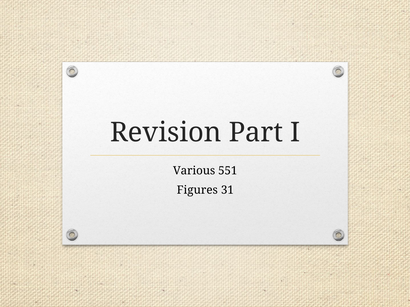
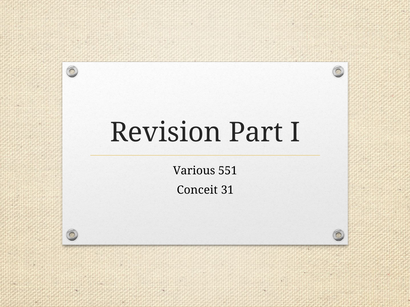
Figures: Figures -> Conceit (197, 190)
